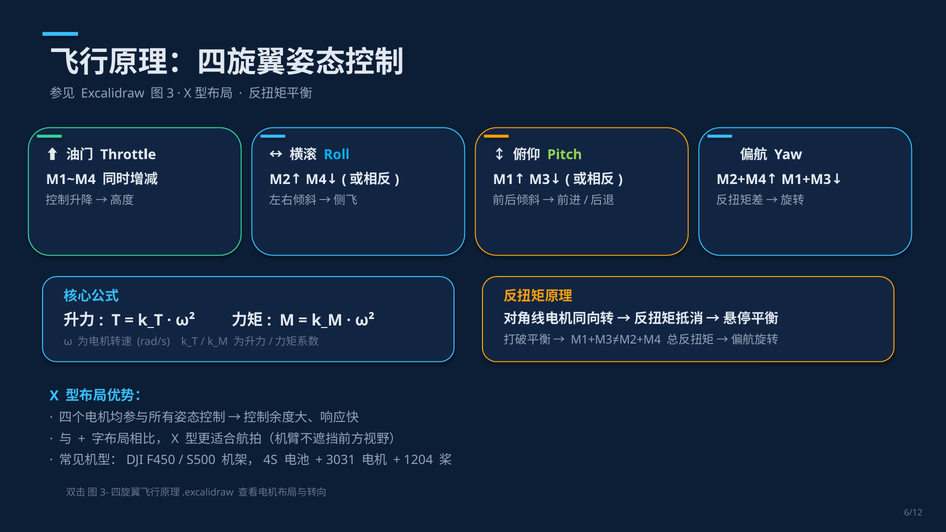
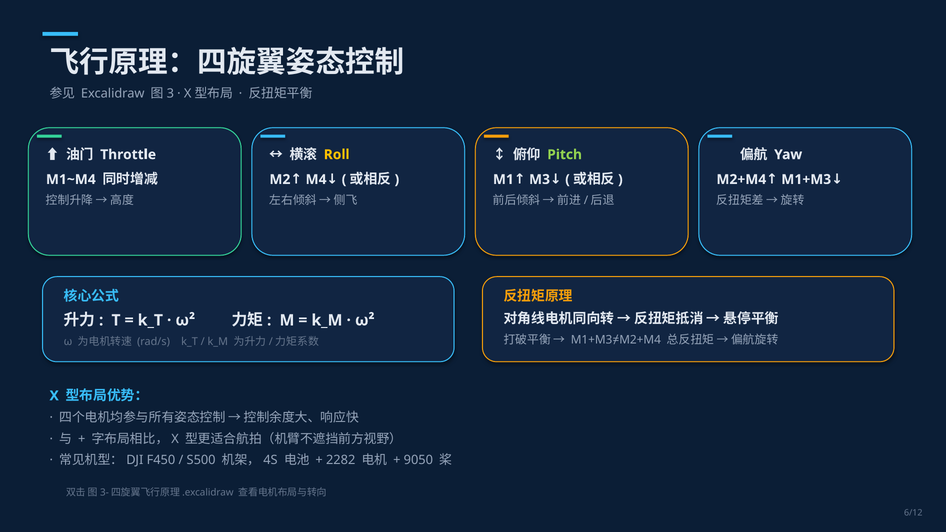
Roll colour: light blue -> yellow (337, 155)
3031: 3031 -> 2282 (341, 460)
1204: 1204 -> 9050 (418, 460)
